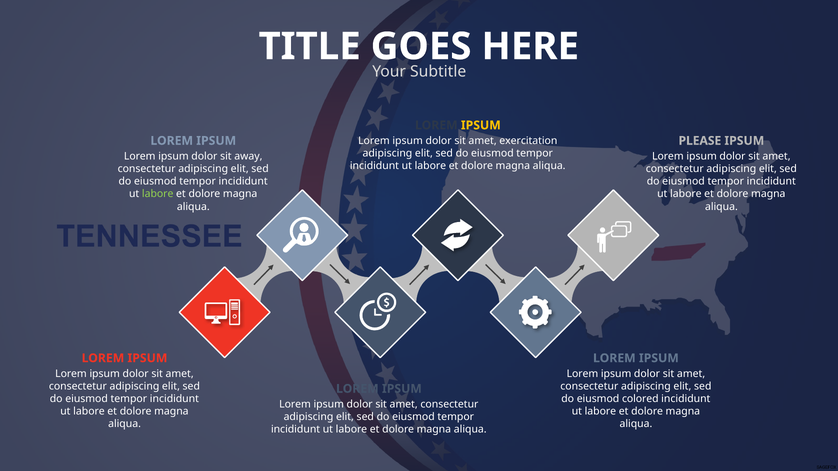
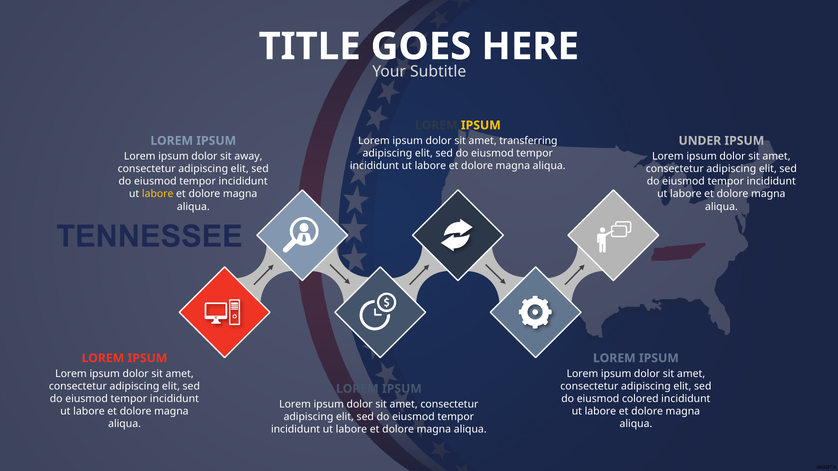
exercitation: exercitation -> transferring (528, 141)
PLEASE: PLEASE -> UNDER (700, 141)
labore colour: light green -> yellow (158, 194)
